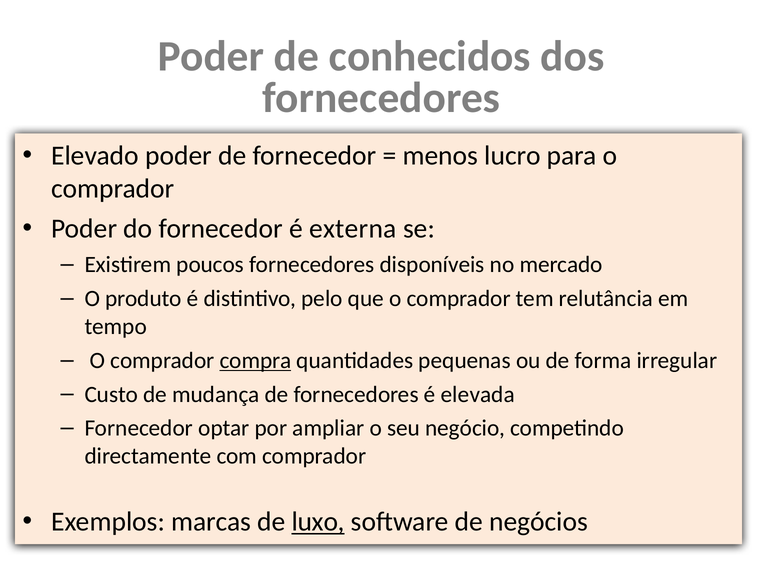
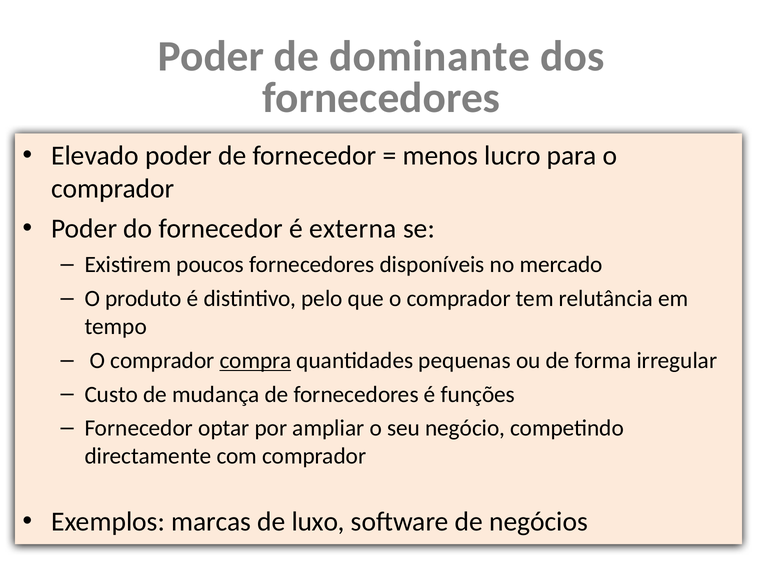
conhecidos: conhecidos -> dominante (430, 56)
elevada: elevada -> funções (478, 395)
luxo underline: present -> none (318, 522)
